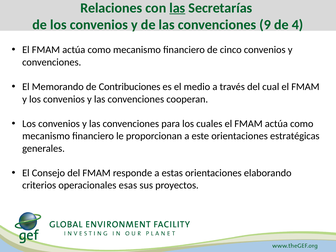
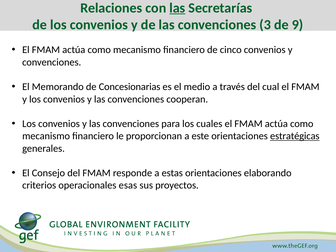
9: 9 -> 3 (265, 25)
4: 4 -> 9 (298, 25)
Contribuciones: Contribuciones -> Concesionarias (130, 87)
estratégicas underline: none -> present (295, 136)
